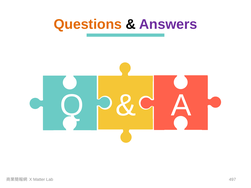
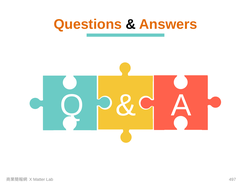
Answers colour: purple -> orange (168, 24)
